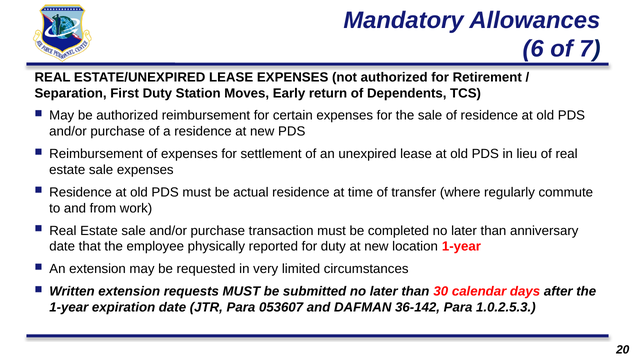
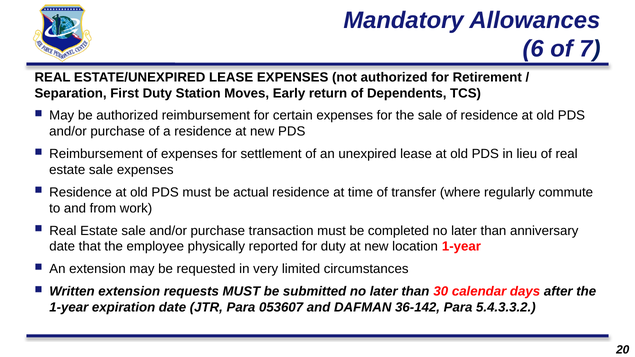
1.0.2.5.3: 1.0.2.5.3 -> 5.4.3.3.2 (506, 308)
